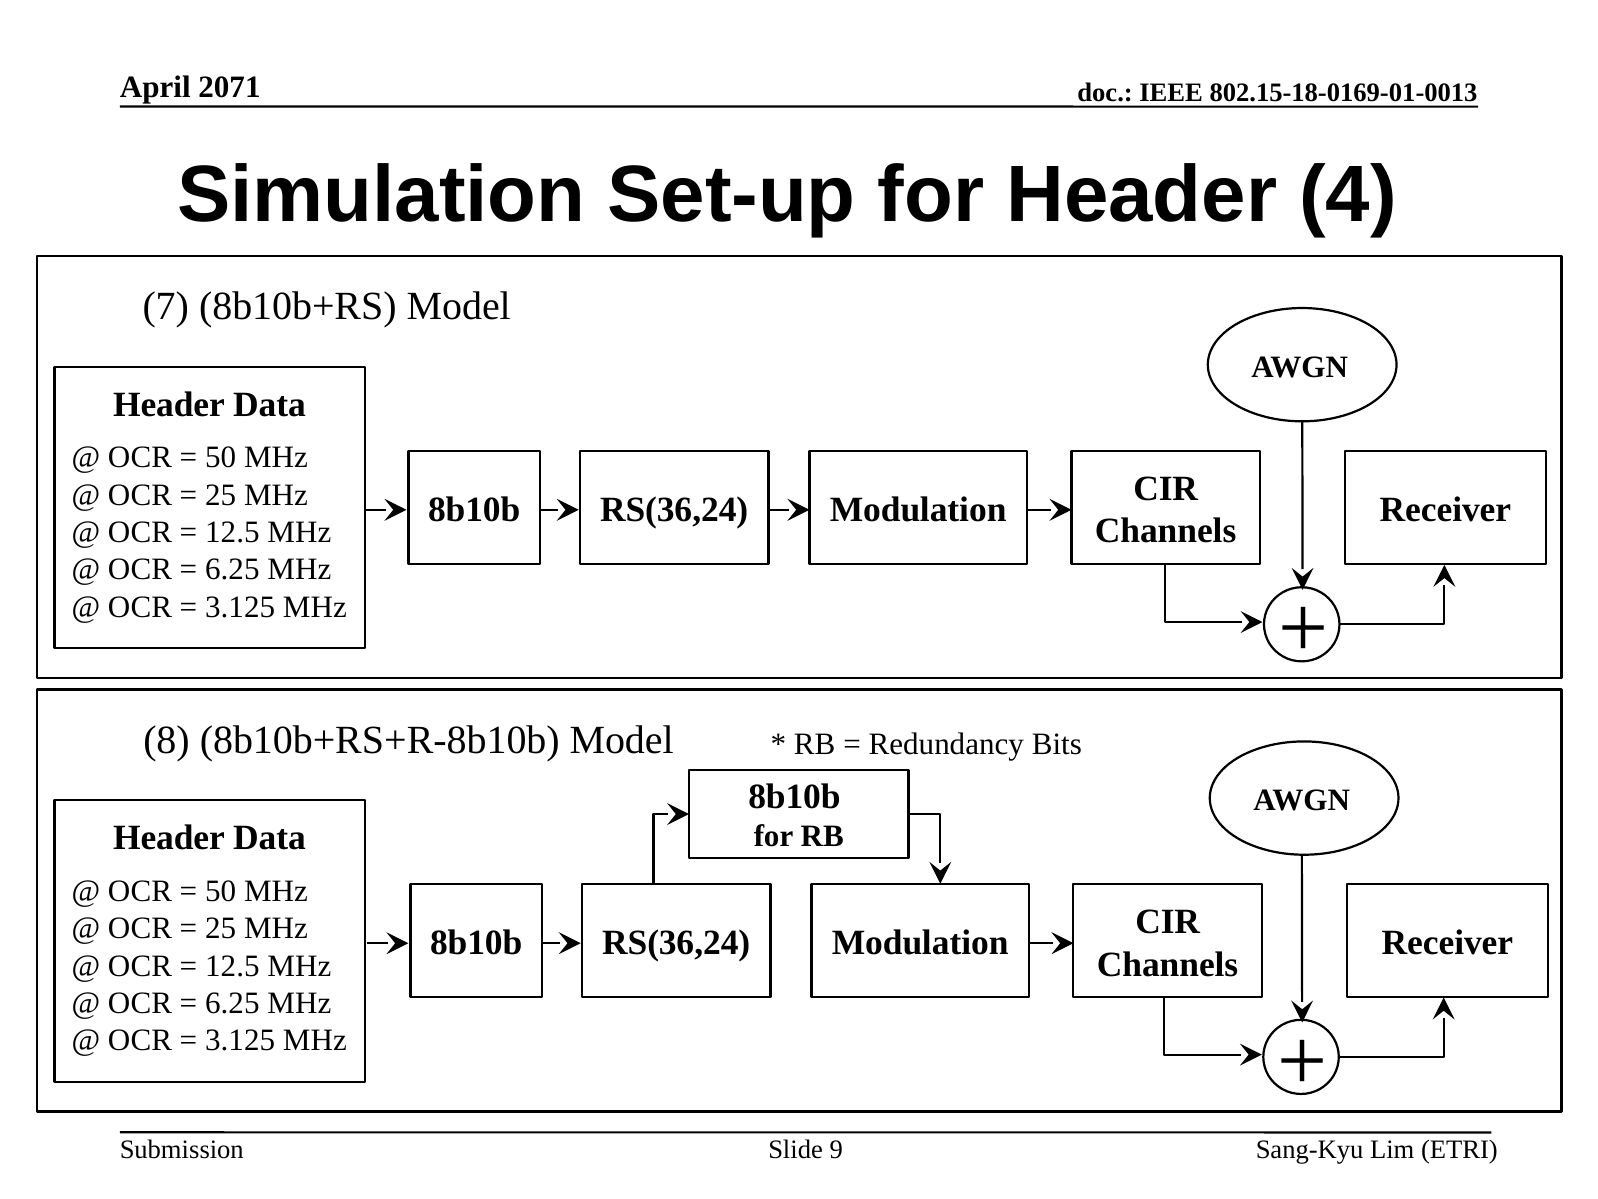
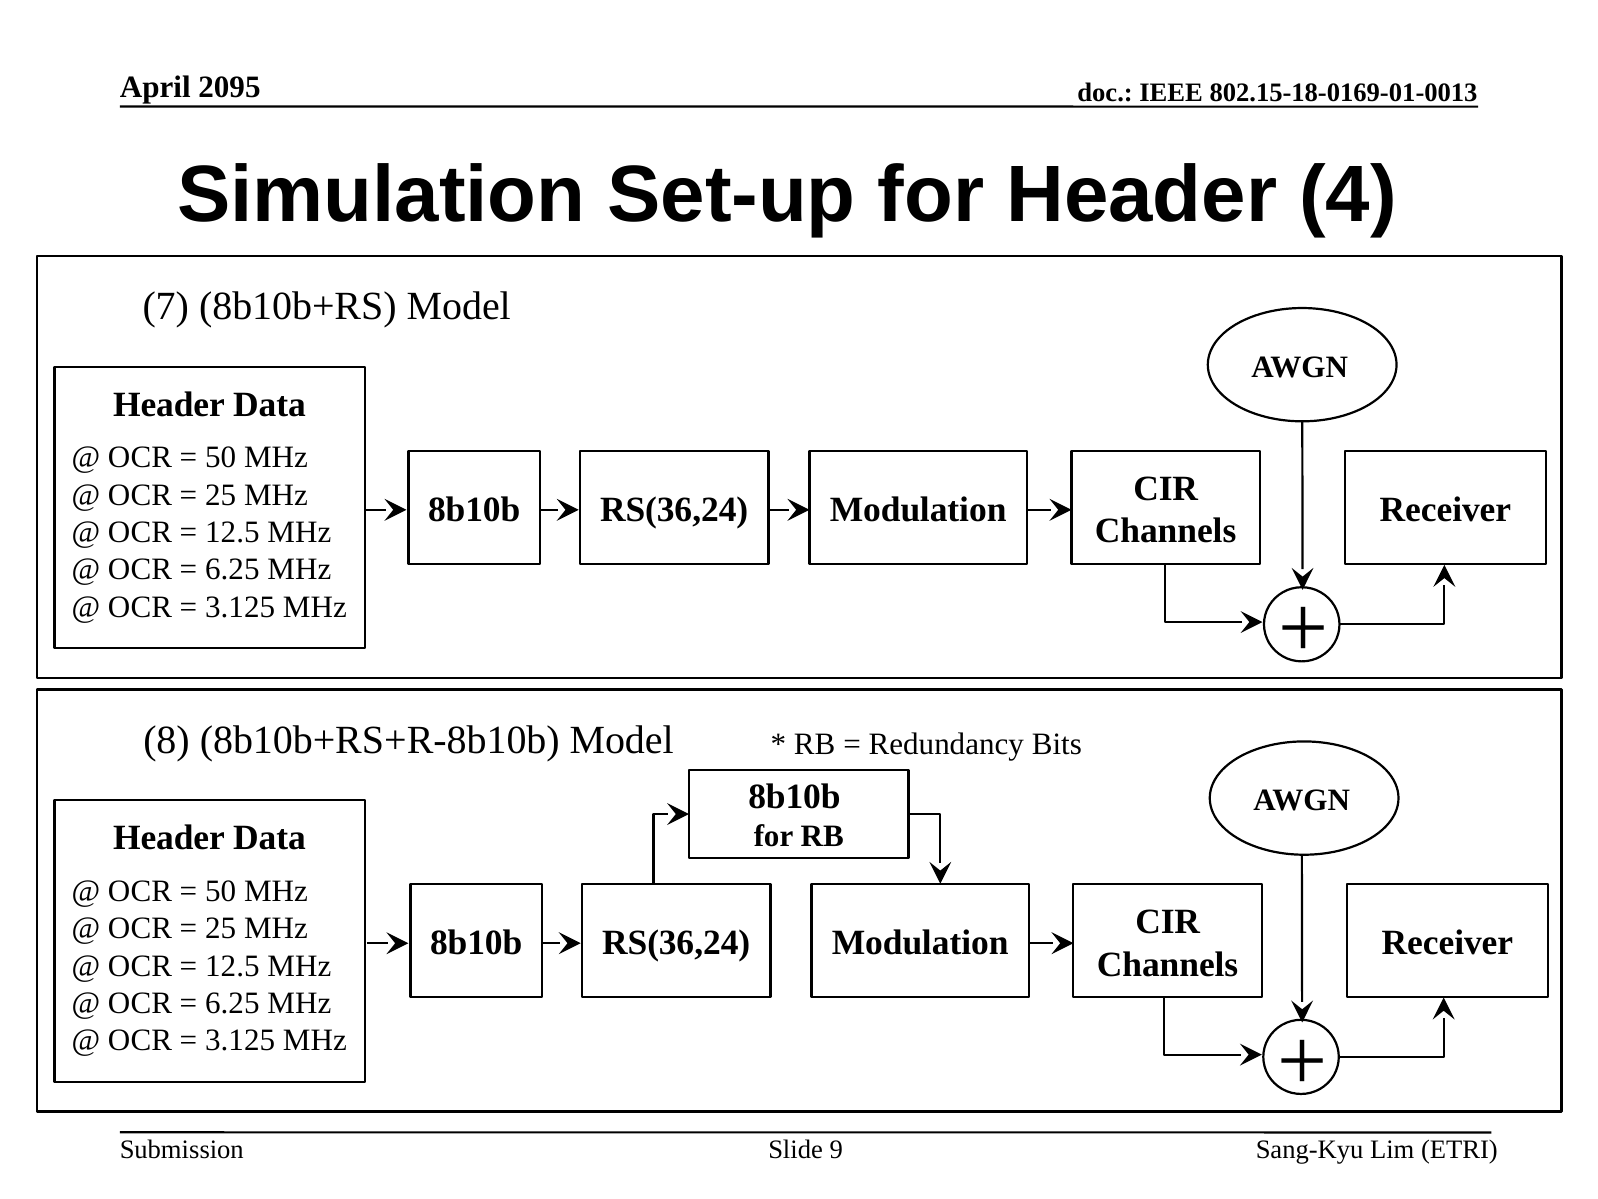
2071: 2071 -> 2095 (229, 87)
